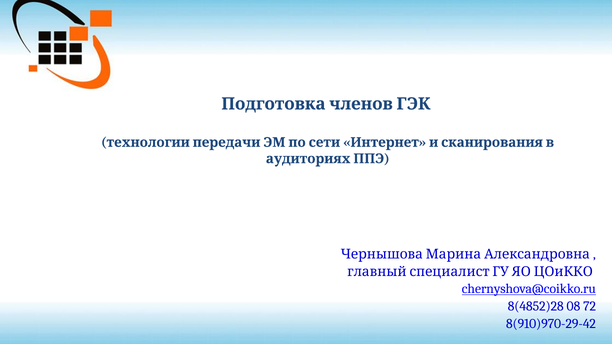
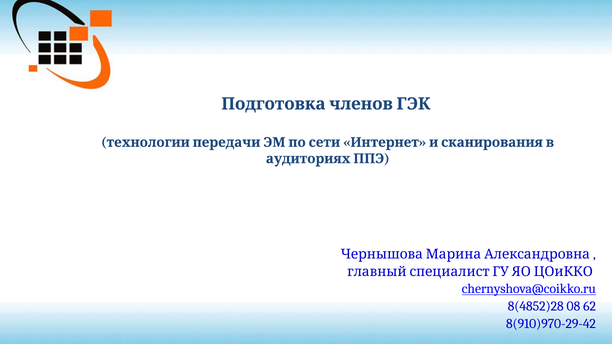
72: 72 -> 62 (590, 307)
